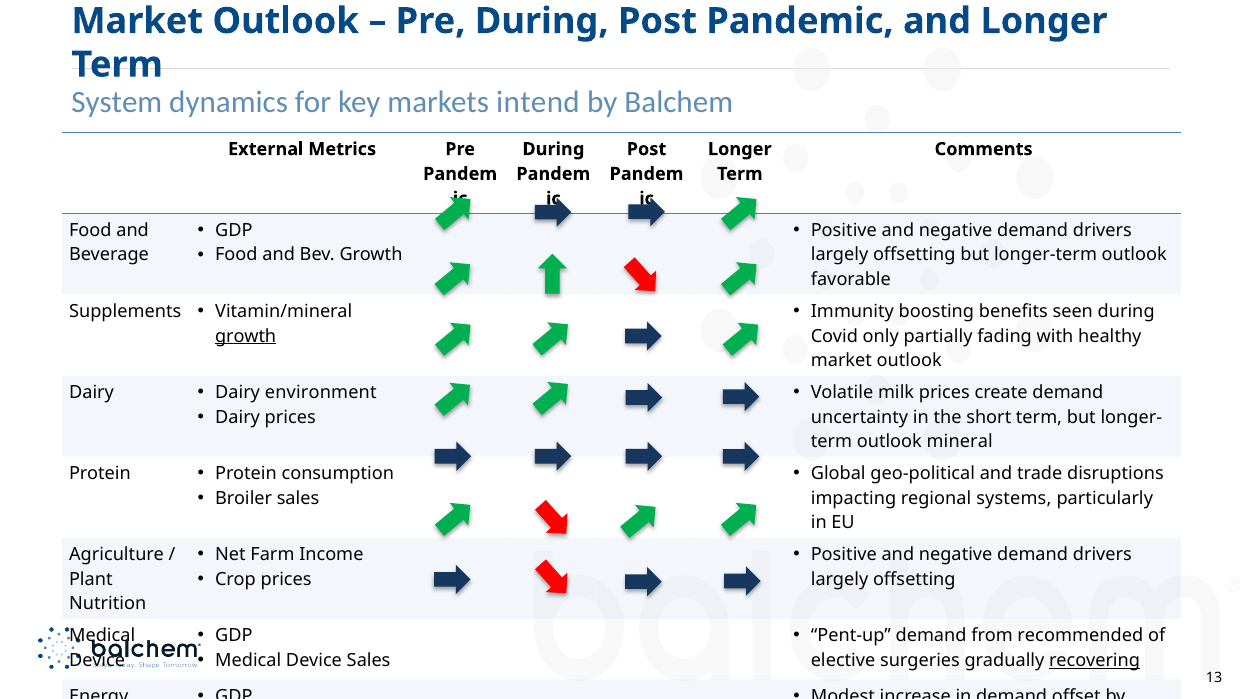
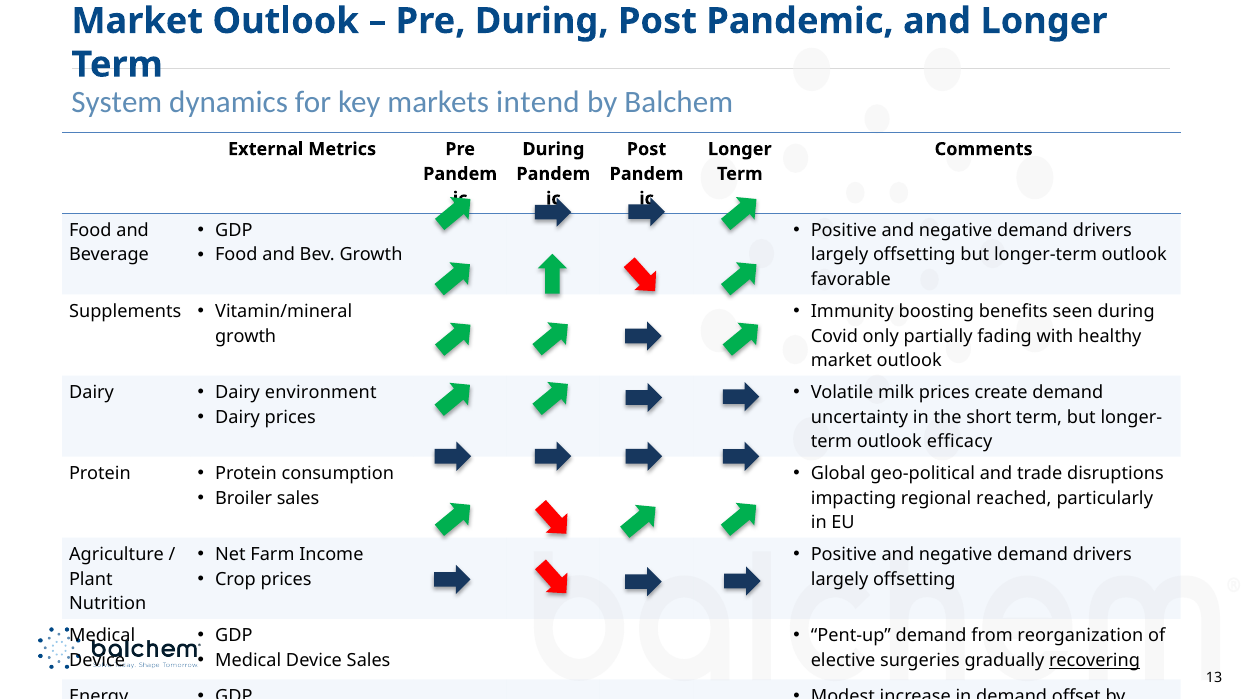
growth underline: present -> none (246, 336)
mineral: mineral -> efficacy (960, 442)
systems: systems -> reached (1014, 498)
recommended: recommended -> reorganization (1080, 636)
